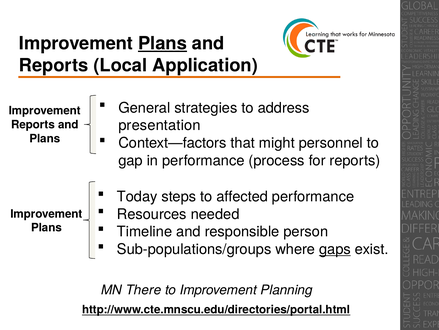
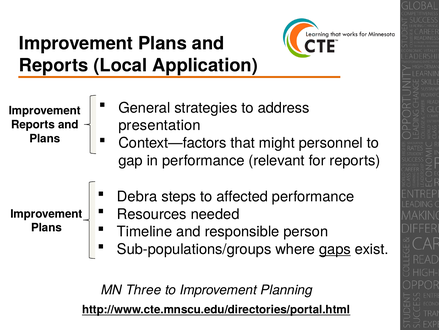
Plans underline: present -> none (163, 43)
process: process -> relevant (277, 160)
Today: Today -> Debra (137, 196)
There: There -> Three (143, 290)
